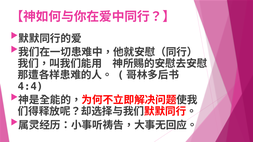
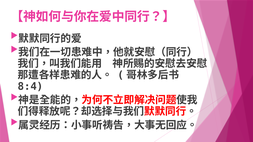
4:4: 4:4 -> 8:4 (30, 87)
